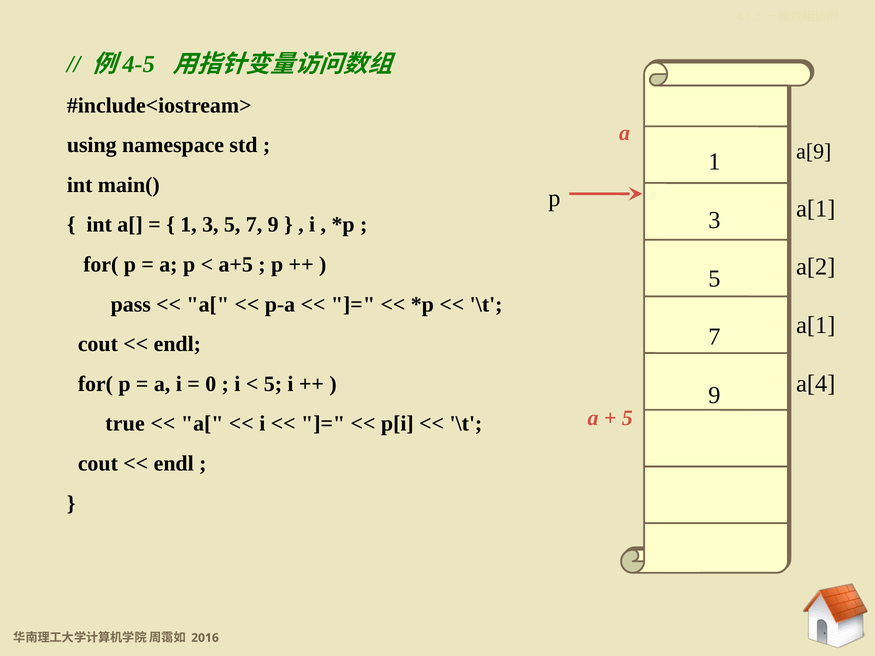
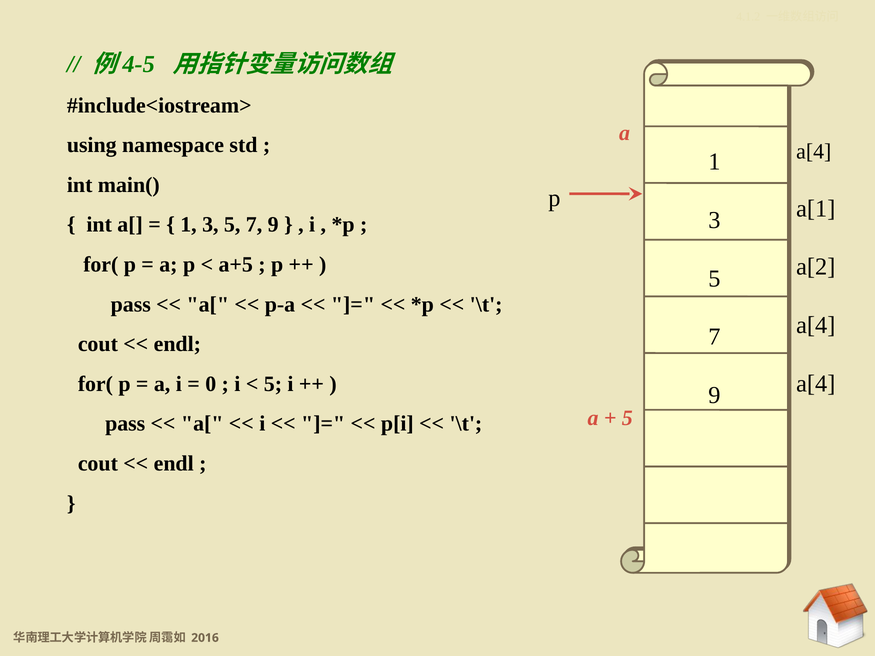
a[9: a[9 -> a[4 (814, 152)
a[1: a[1 -> a[4 (816, 325)
true: true -> pass (125, 424)
